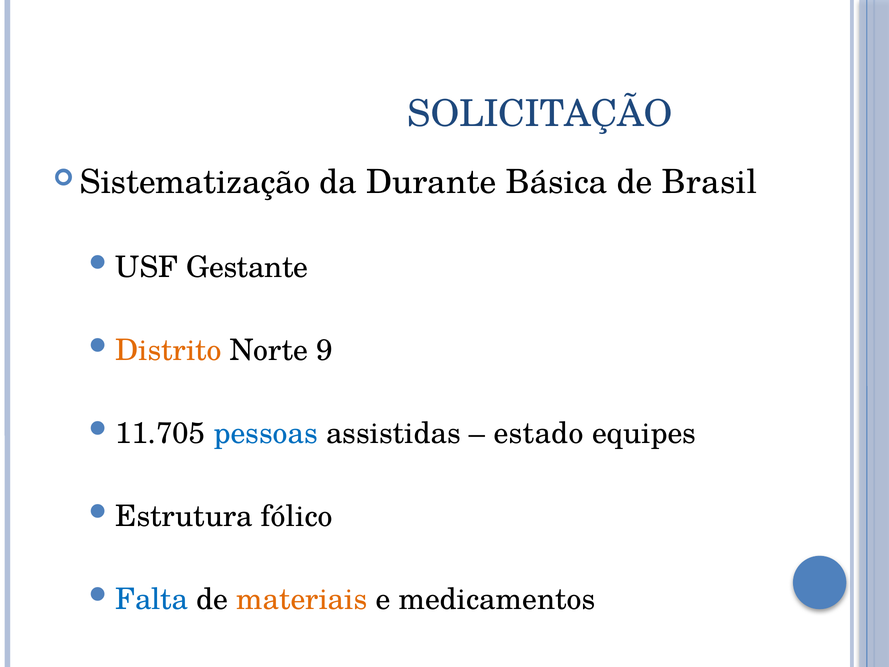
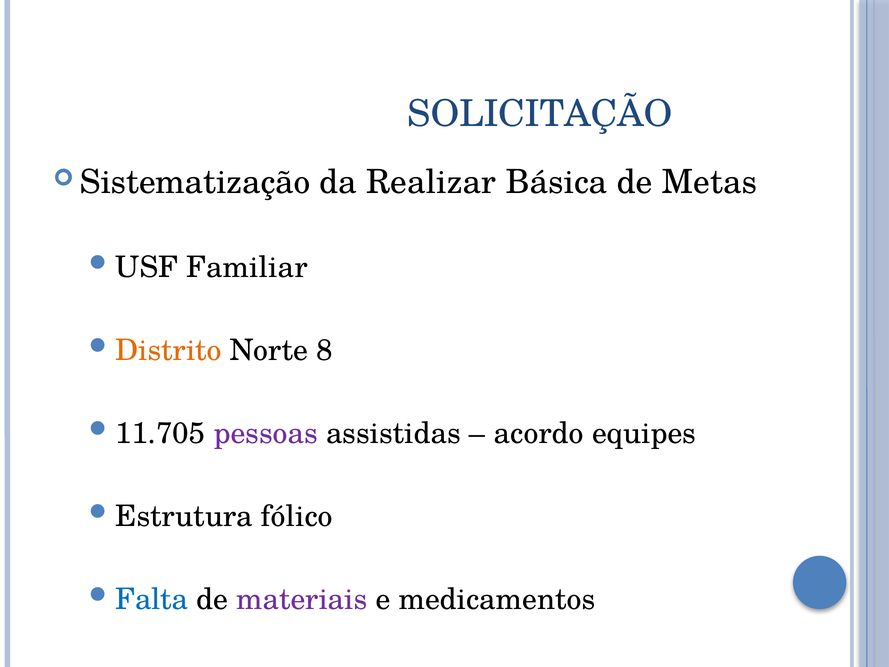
Durante: Durante -> Realizar (431, 182)
Brasil: Brasil -> Metas (709, 182)
Gestante: Gestante -> Familiar (247, 267)
9: 9 -> 8 (325, 350)
pessoas colour: blue -> purple (266, 433)
estado: estado -> acordo (539, 433)
materiais colour: orange -> purple (302, 599)
